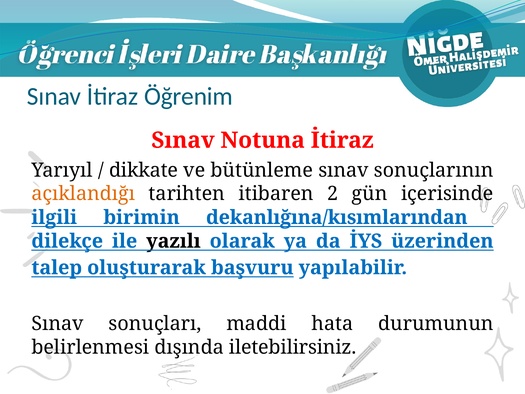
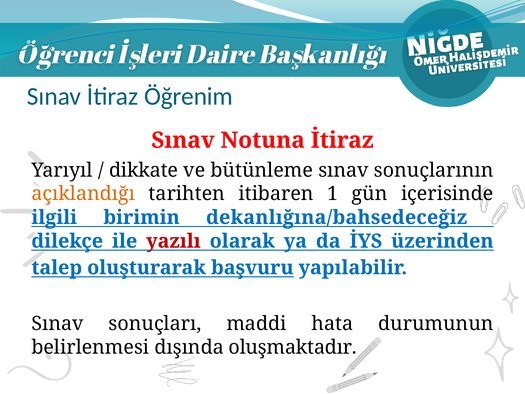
2: 2 -> 1 (333, 194)
dekanlığına/kısımlarından: dekanlığına/kısımlarından -> dekanlığına/bahsedeceğiz (337, 217)
yazılı colour: black -> red (173, 241)
iletebilirsiniz: iletebilirsiniz -> oluşmaktadır (293, 347)
